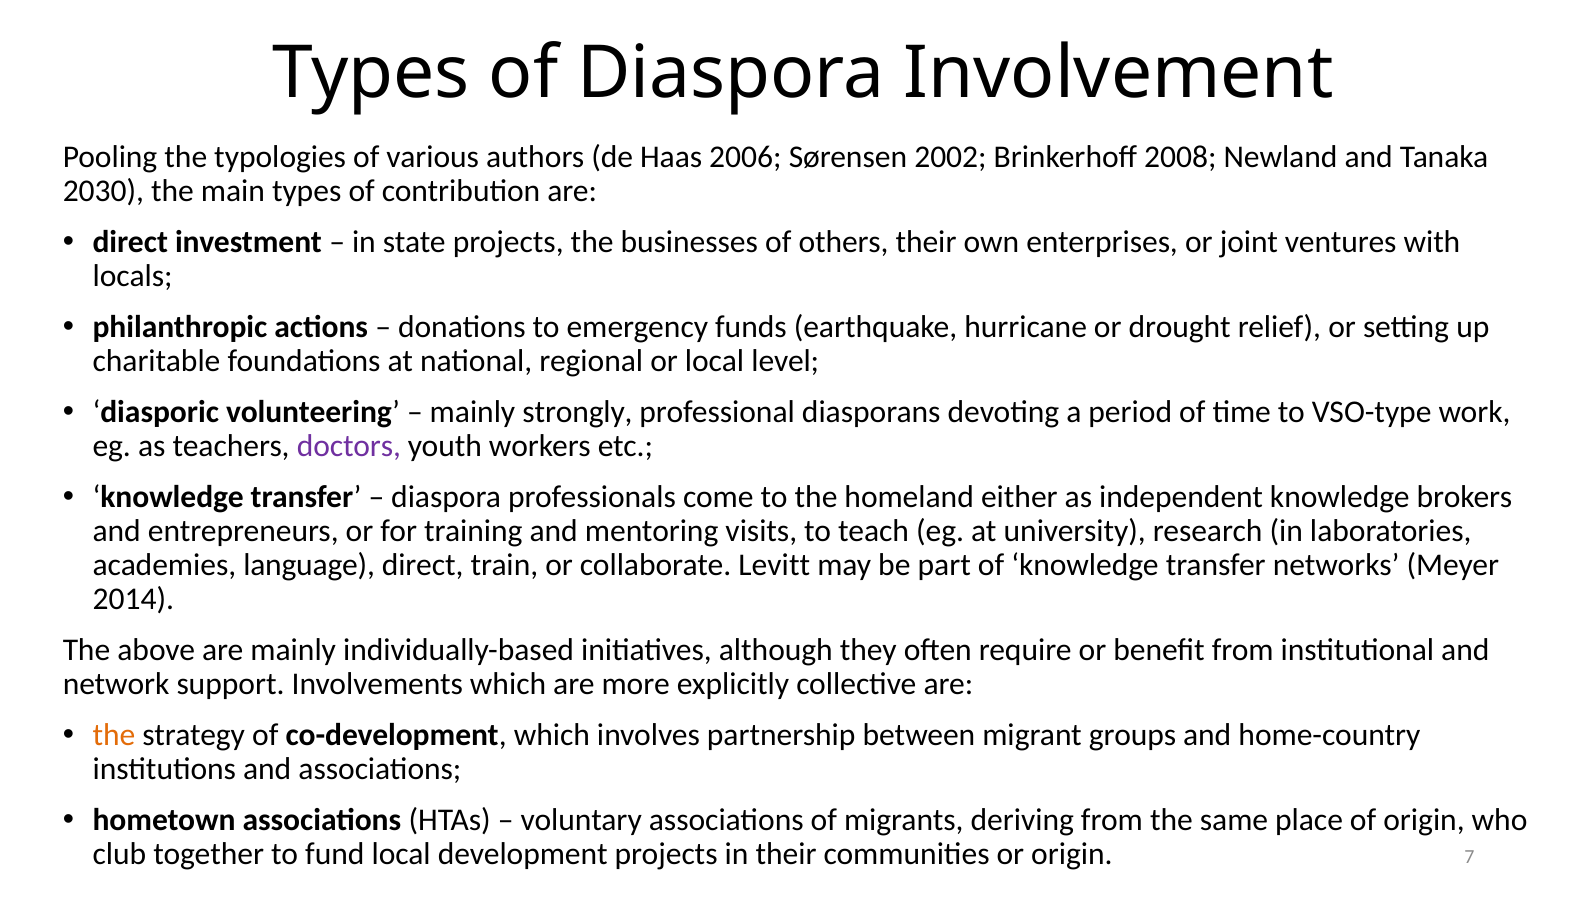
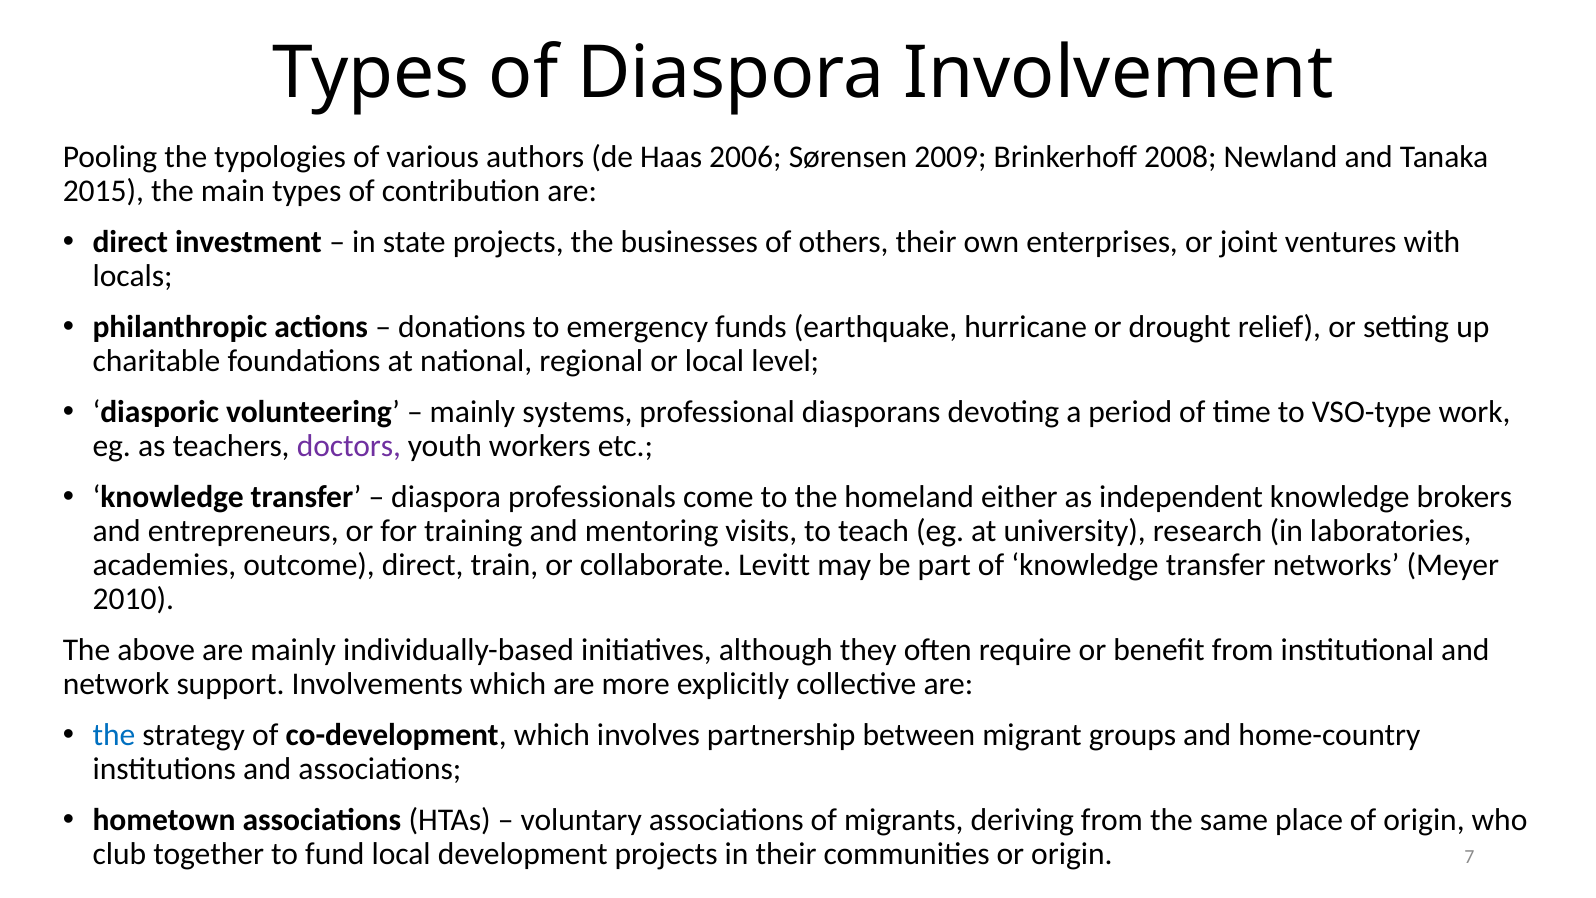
2002: 2002 -> 2009 (950, 157)
2030: 2030 -> 2015 (103, 191)
strongly: strongly -> systems (577, 412)
language: language -> outcome (309, 565)
2014: 2014 -> 2010 (133, 599)
the colour: orange -> blue (114, 735)
